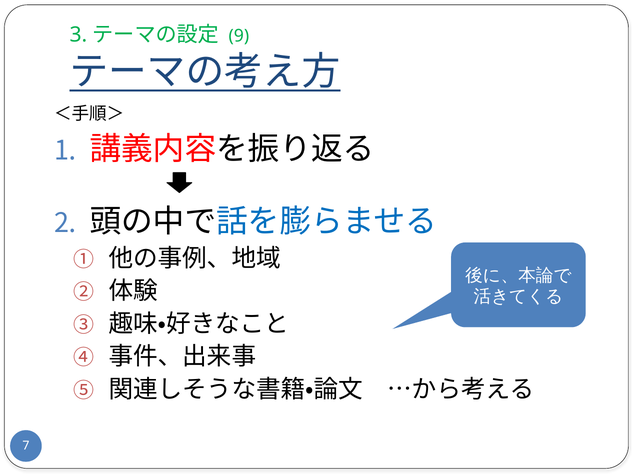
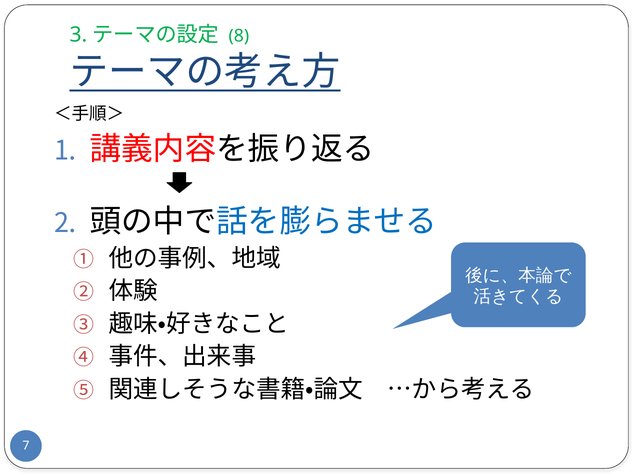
9: 9 -> 8 (239, 36)
